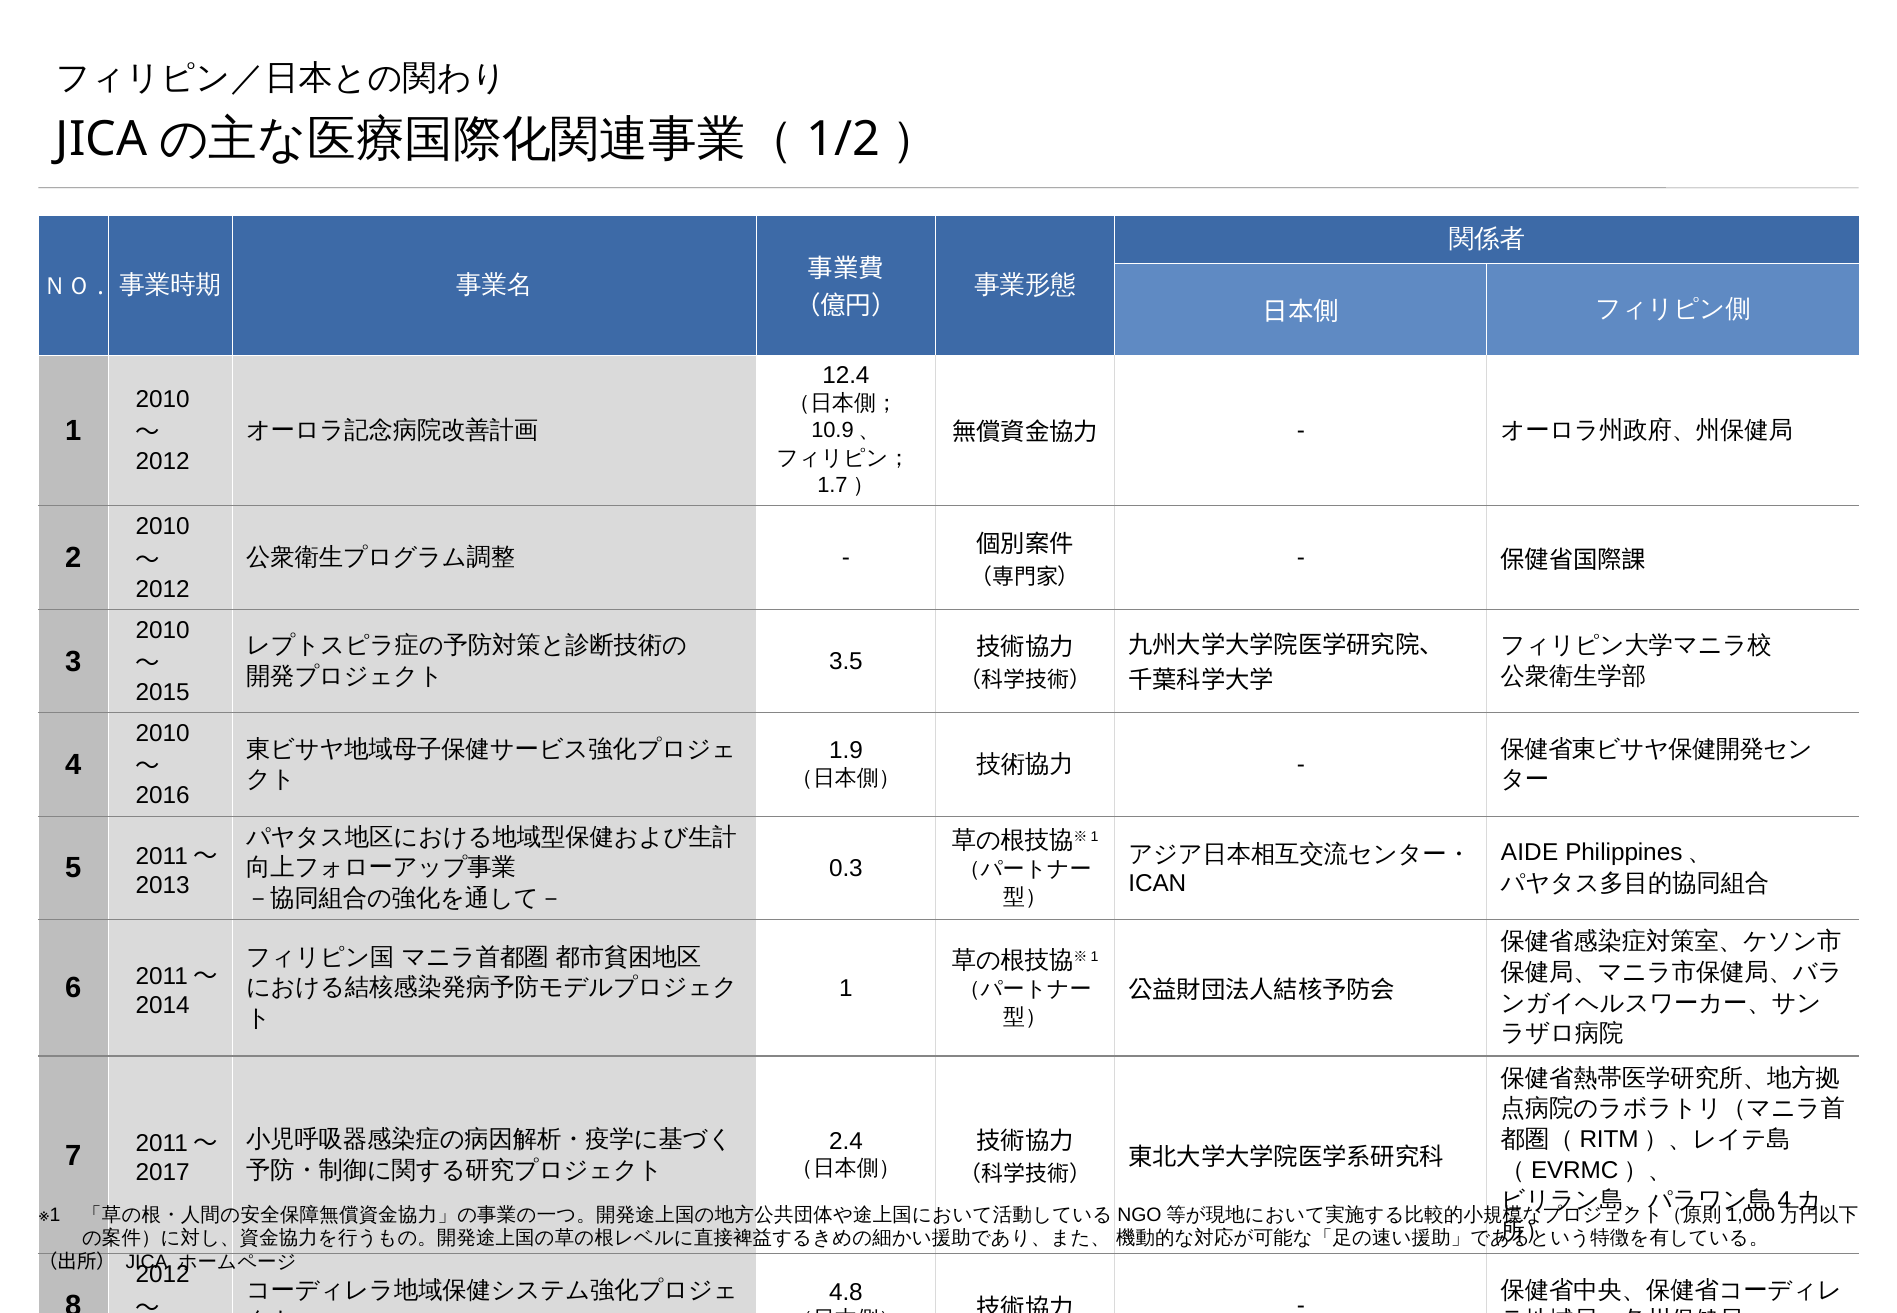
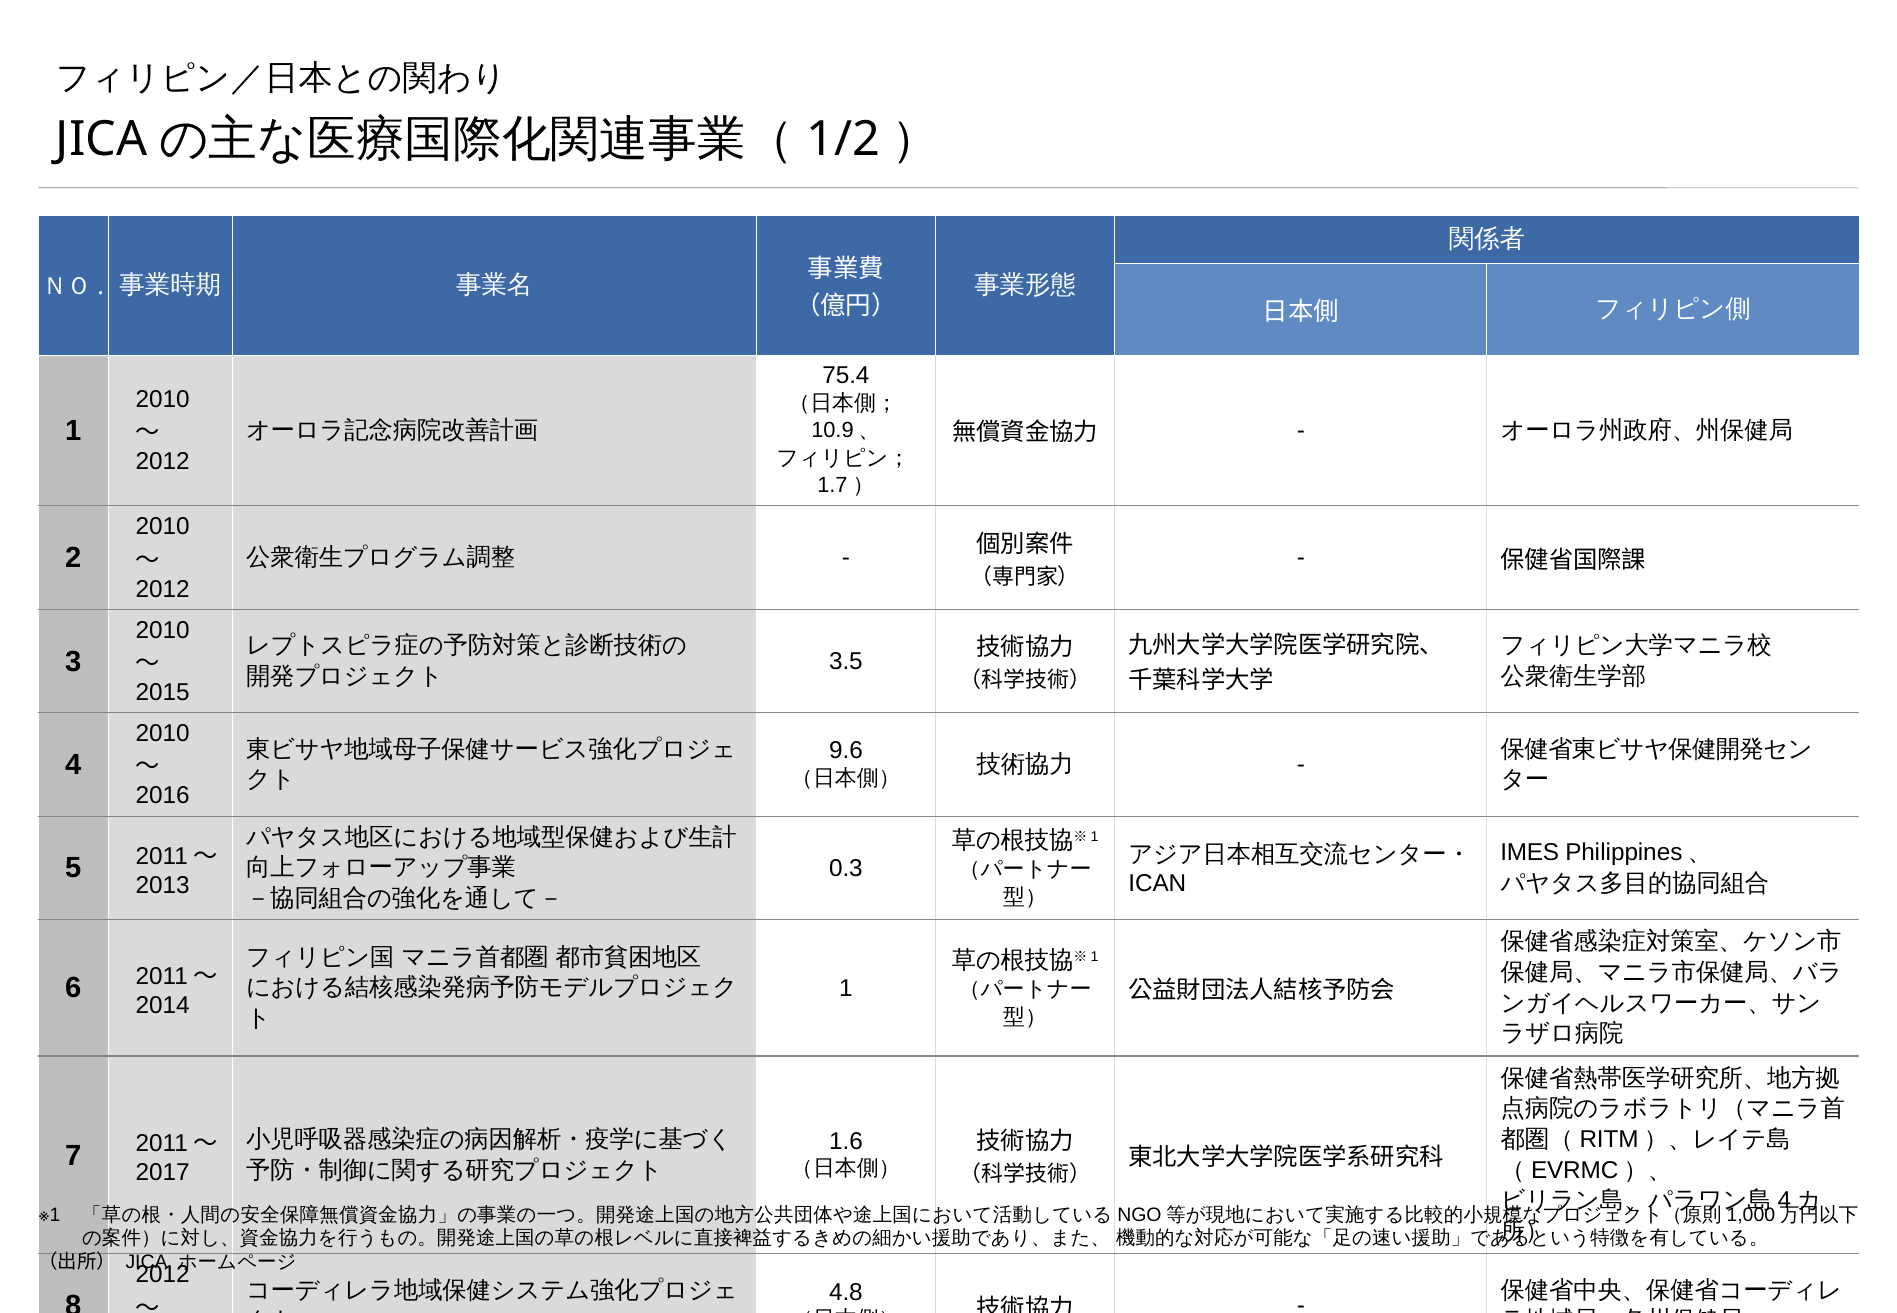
12.4: 12.4 -> 75.4 (846, 376)
1.9: 1.9 -> 9.6 (846, 751)
AIDE: AIDE -> IMES (1530, 853)
2.4: 2.4 -> 1.6 (846, 1142)
